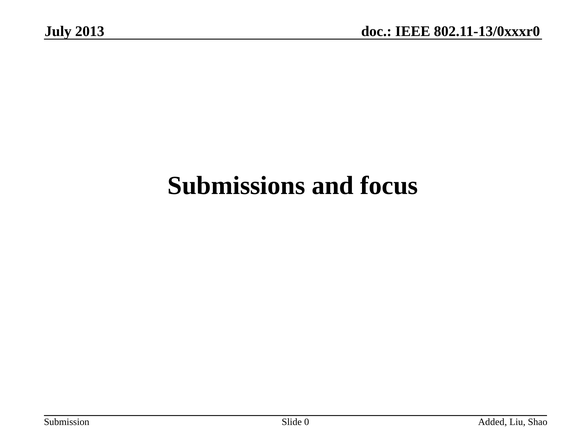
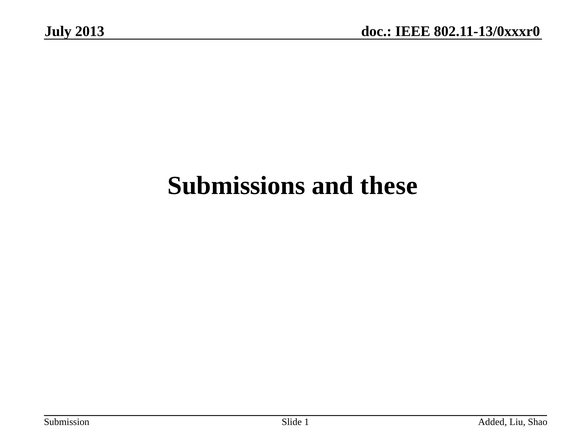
focus: focus -> these (389, 185)
0: 0 -> 1 (307, 422)
